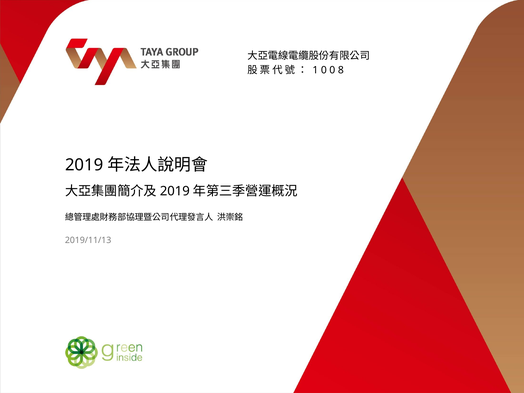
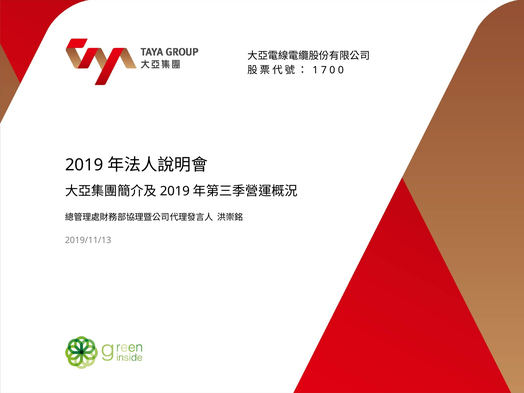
1 0: 0 -> 7 (324, 70)
0 8: 8 -> 0 (341, 70)
